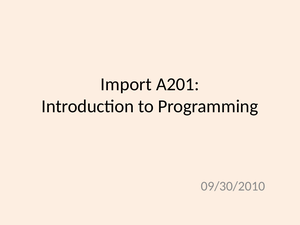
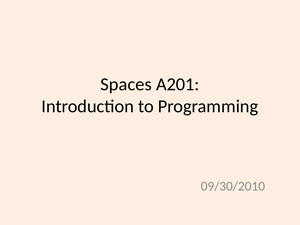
Import: Import -> Spaces (126, 84)
